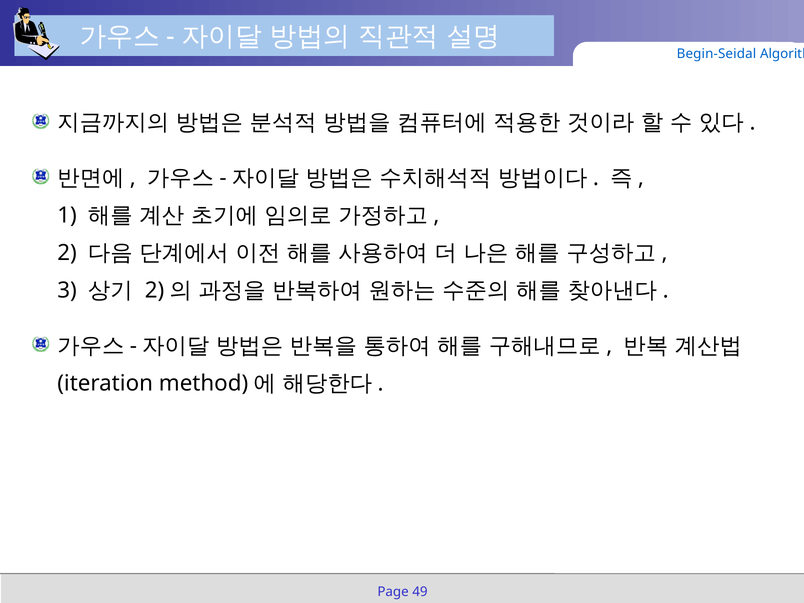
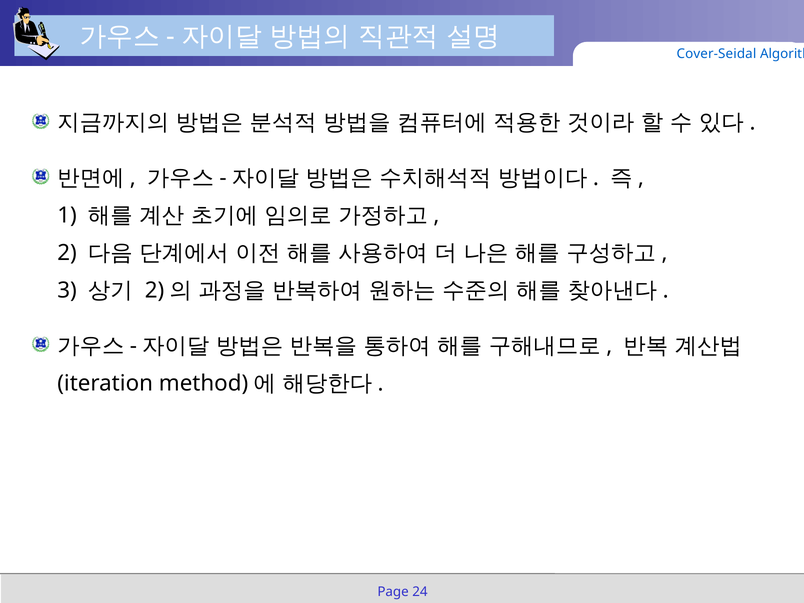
Begin-Seidal: Begin-Seidal -> Cover-Seidal (716, 54)
49: 49 -> 24 (420, 592)
